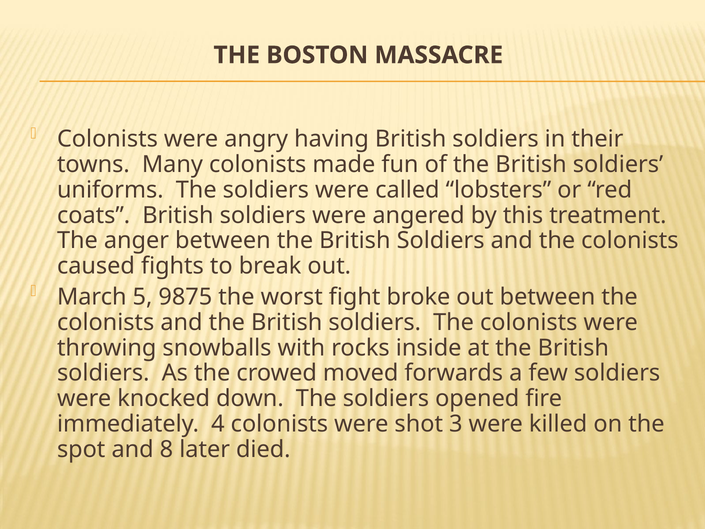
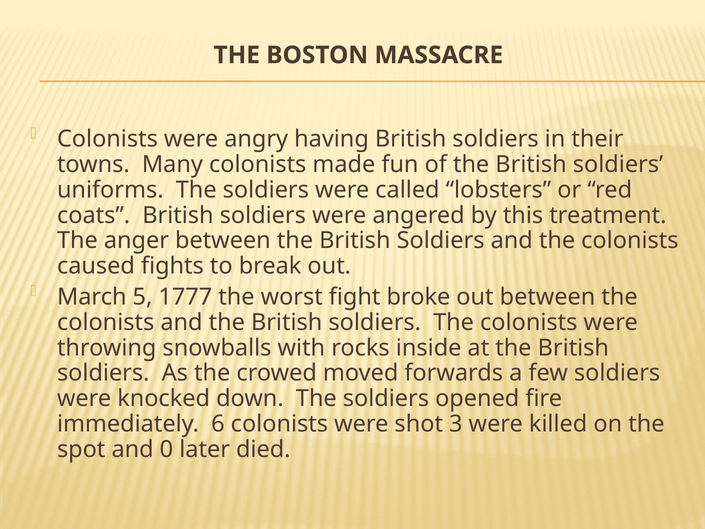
9875: 9875 -> 1777 (185, 297)
4: 4 -> 6 (218, 424)
8: 8 -> 0 (166, 449)
